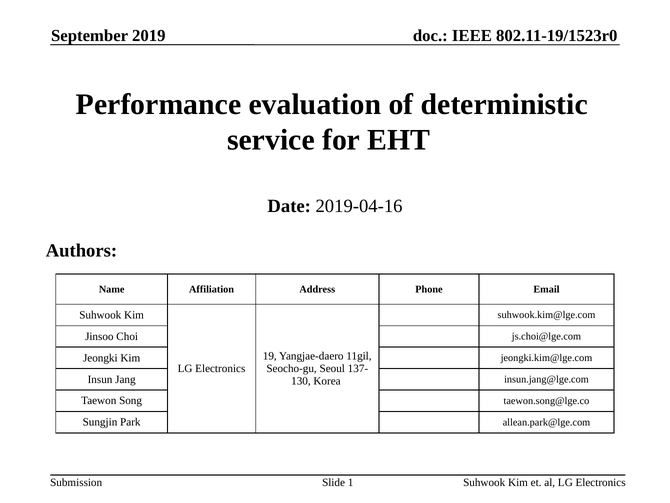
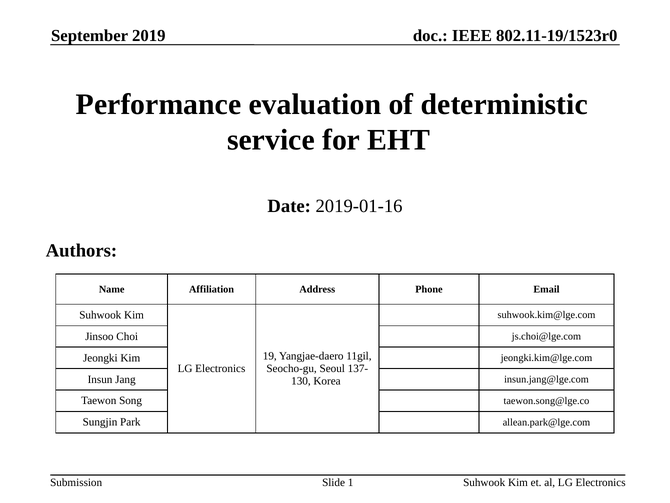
2019-04-16: 2019-04-16 -> 2019-01-16 (359, 206)
